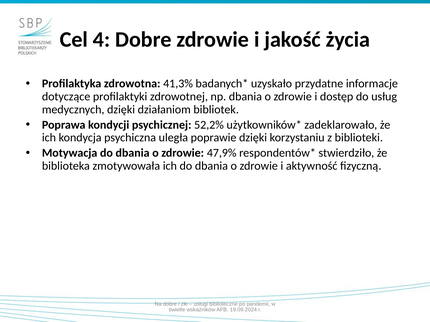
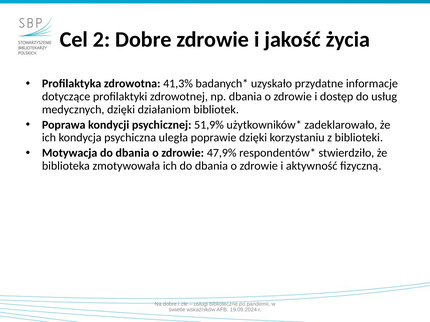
4: 4 -> 2 (102, 40)
52,2%: 52,2% -> 51,9% (209, 125)
